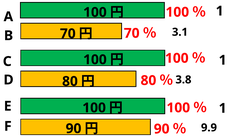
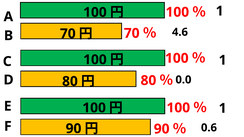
3.1: 3.1 -> 4.6 (180, 32)
3.8: 3.8 -> 0.0 (183, 80)
9.9: 9.9 -> 0.6 (209, 128)
